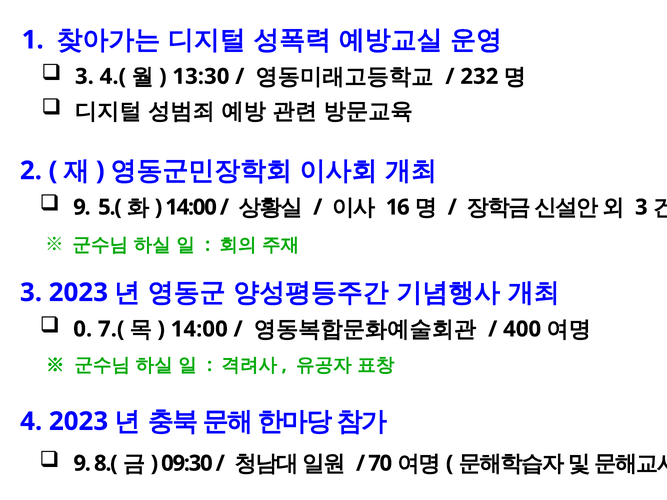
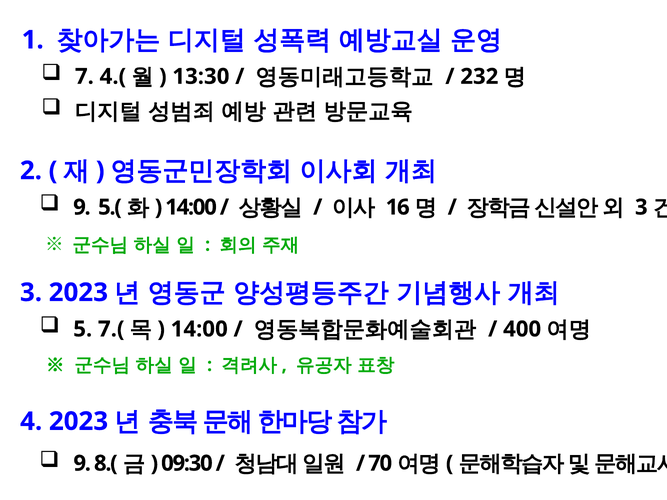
3: 3 -> 7 (84, 77)
0: 0 -> 5 (83, 329)
